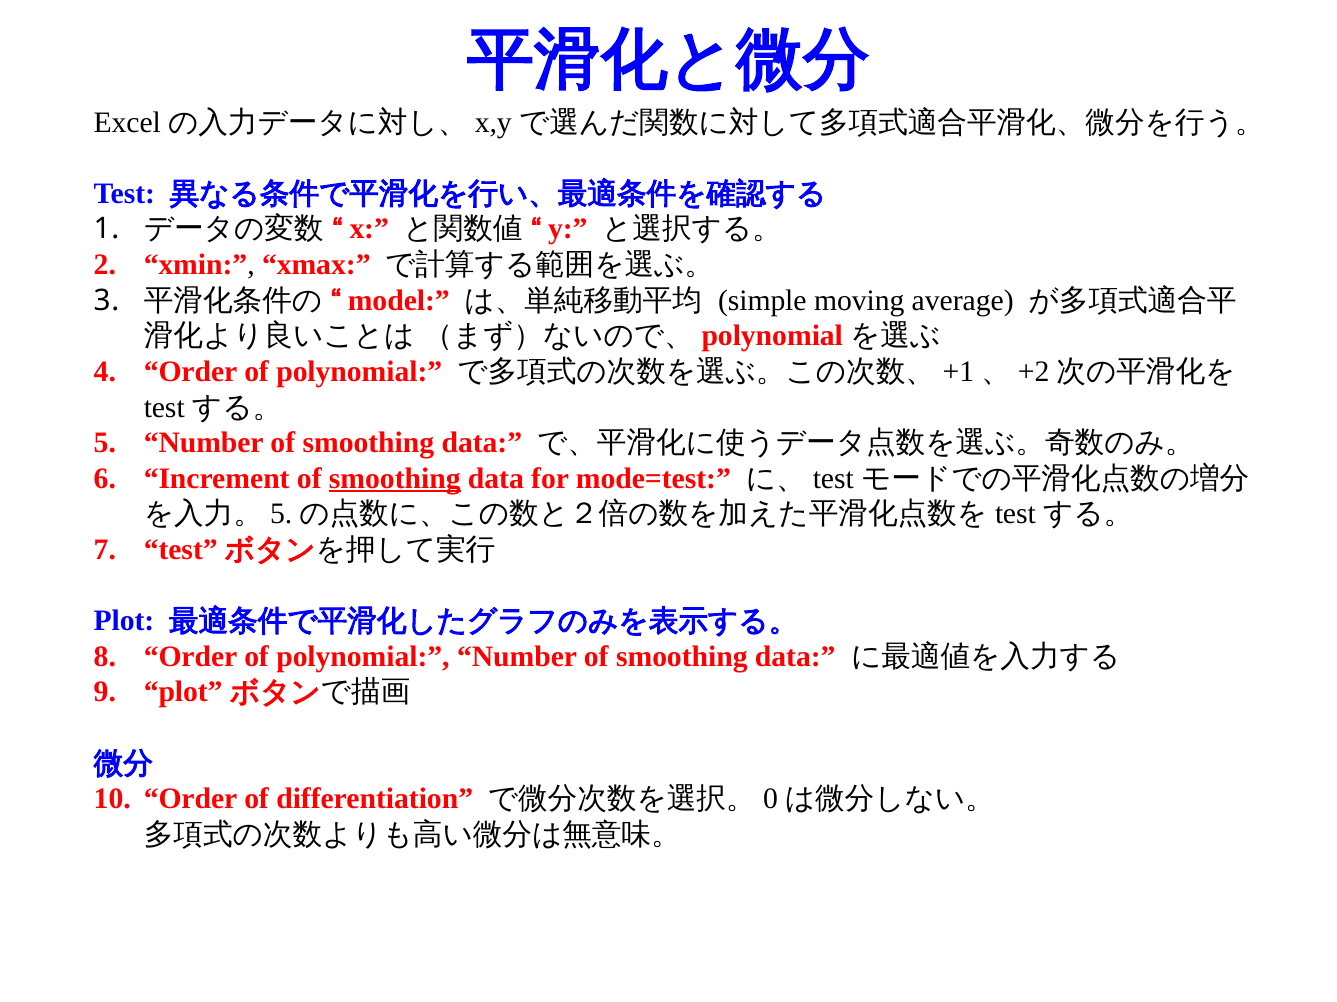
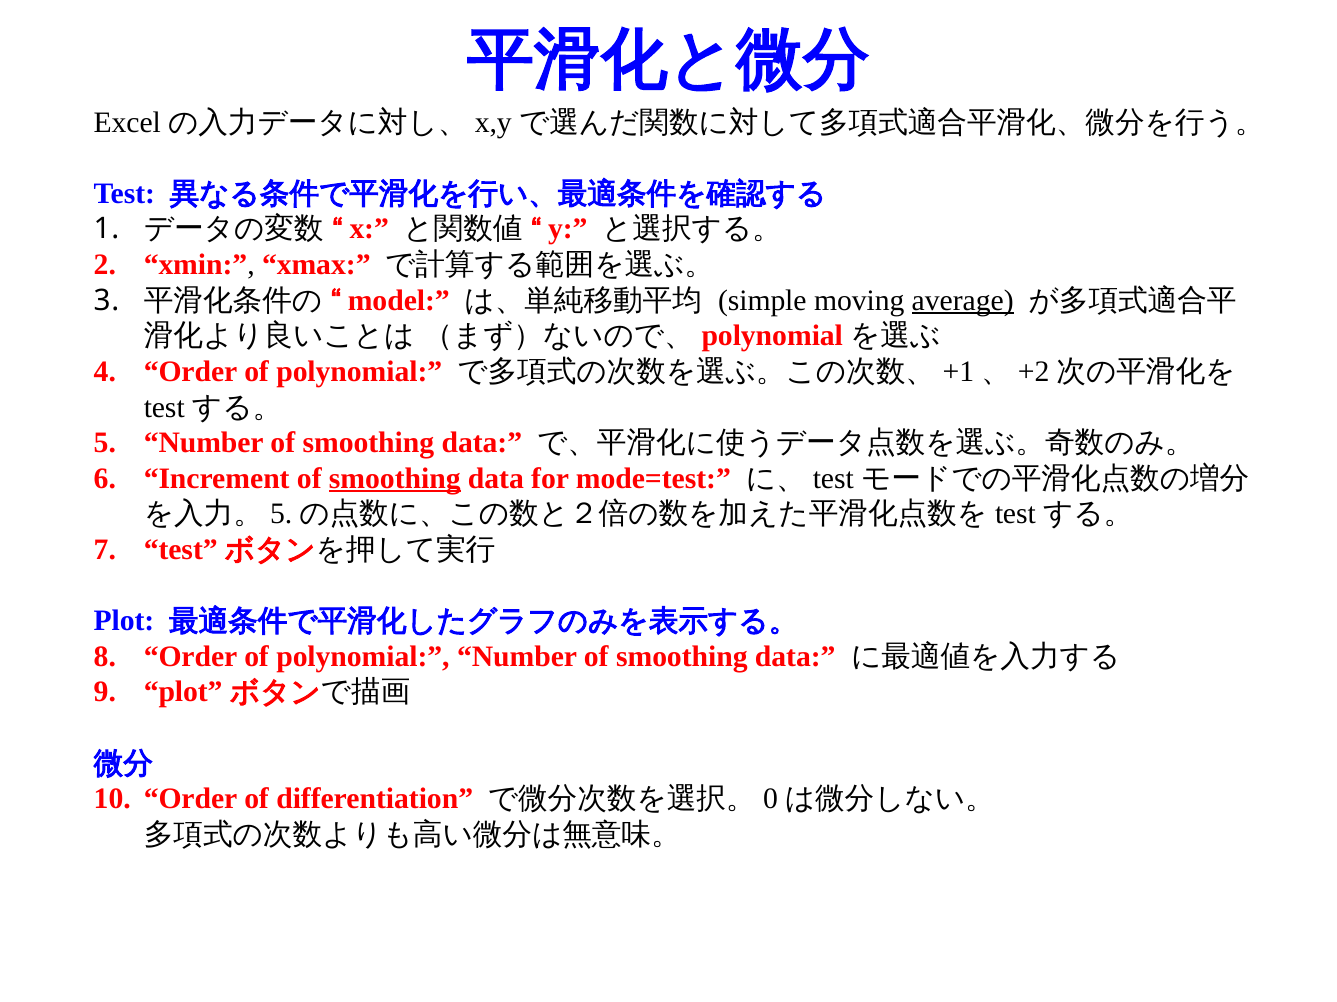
average underline: none -> present (963, 301)
